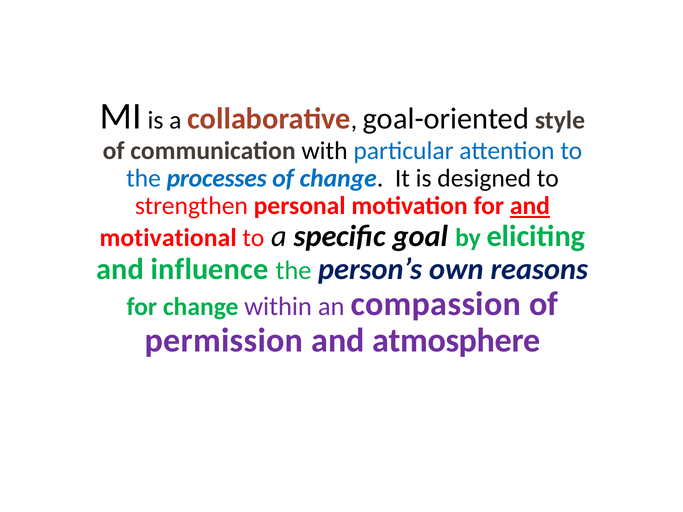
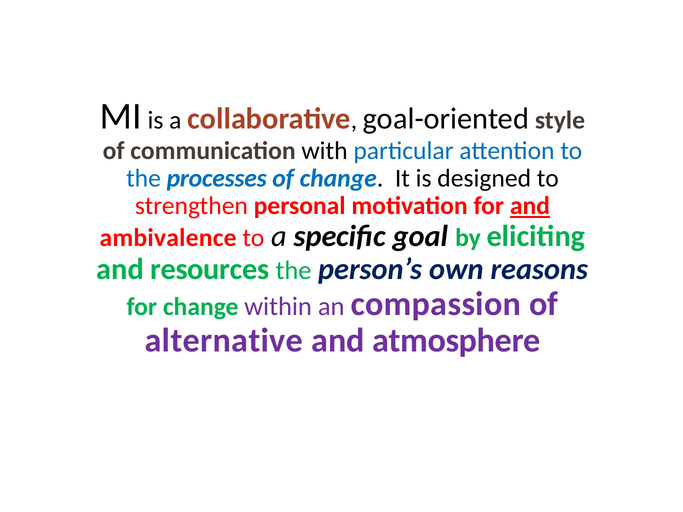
motivational: motivational -> ambivalence (168, 238)
influence: influence -> resources (210, 269)
permission: permission -> alternative (224, 341)
